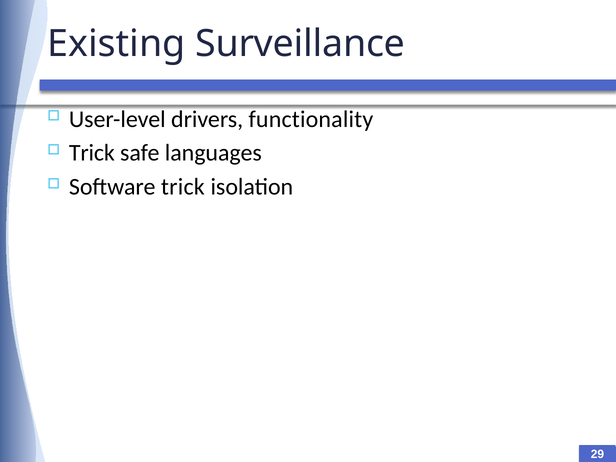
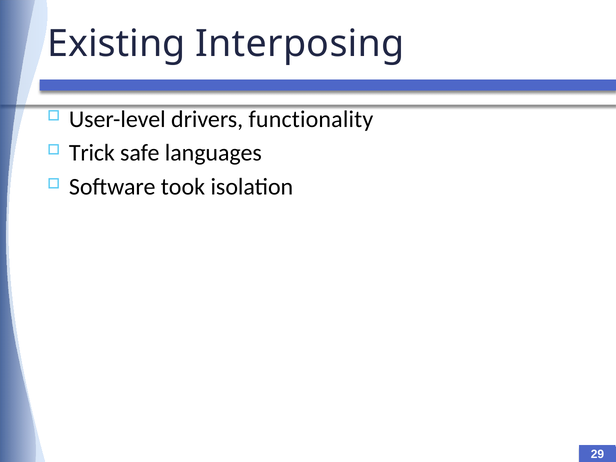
Surveillance: Surveillance -> Interposing (300, 44)
Software trick: trick -> took (183, 187)
